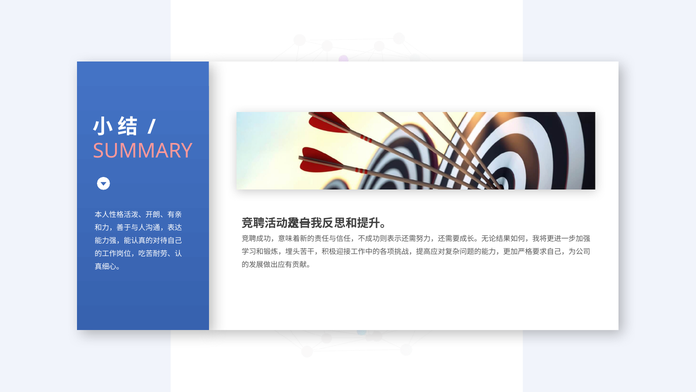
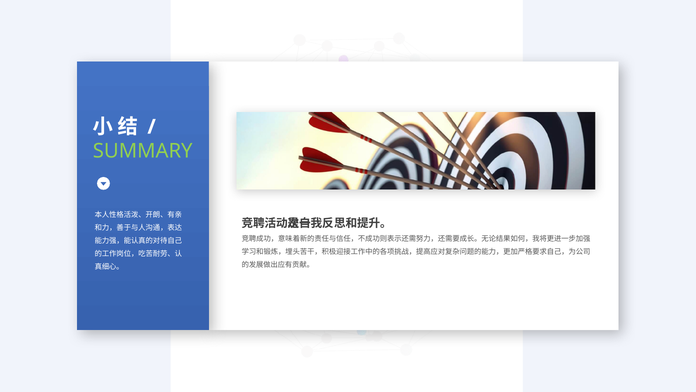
SUMMARY colour: pink -> light green (143, 151)
